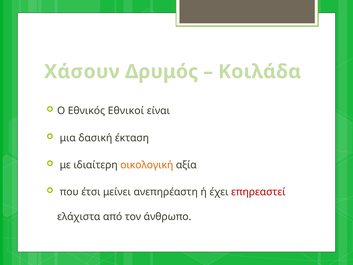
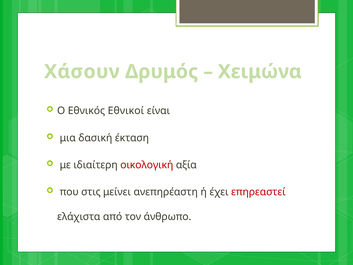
Κοιλάδα: Κοιλάδα -> Χειμώνα (260, 72)
οικολογική colour: orange -> red (147, 165)
έτσι: έτσι -> στις (91, 192)
